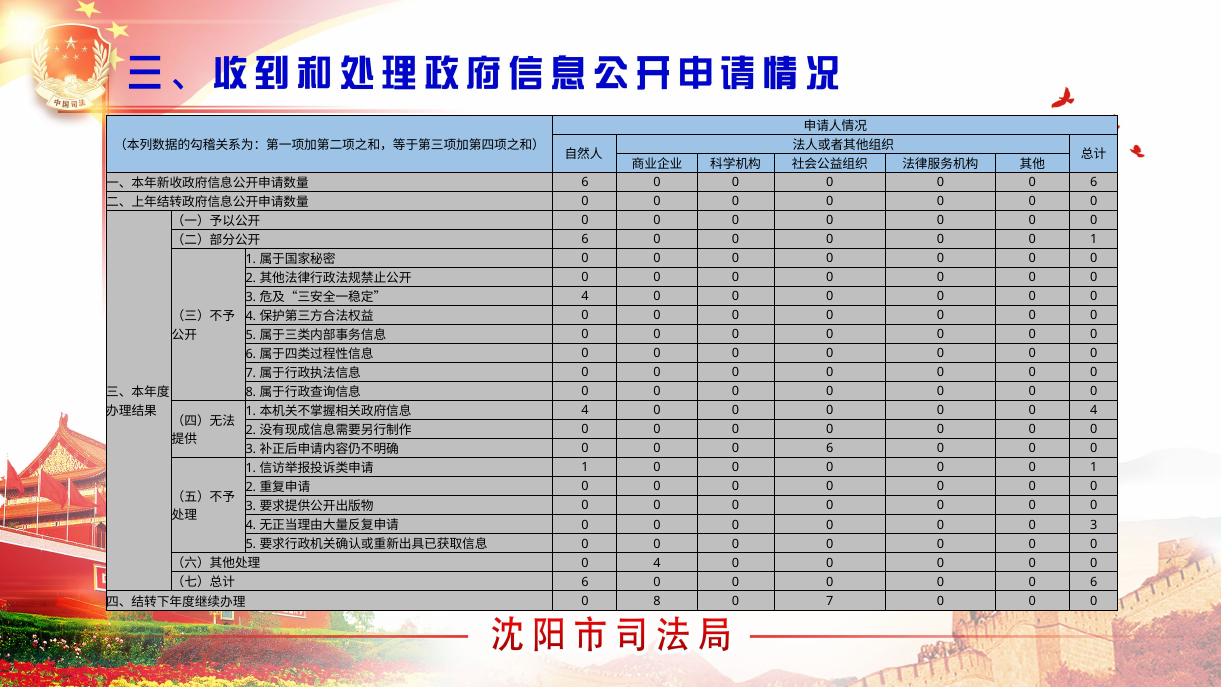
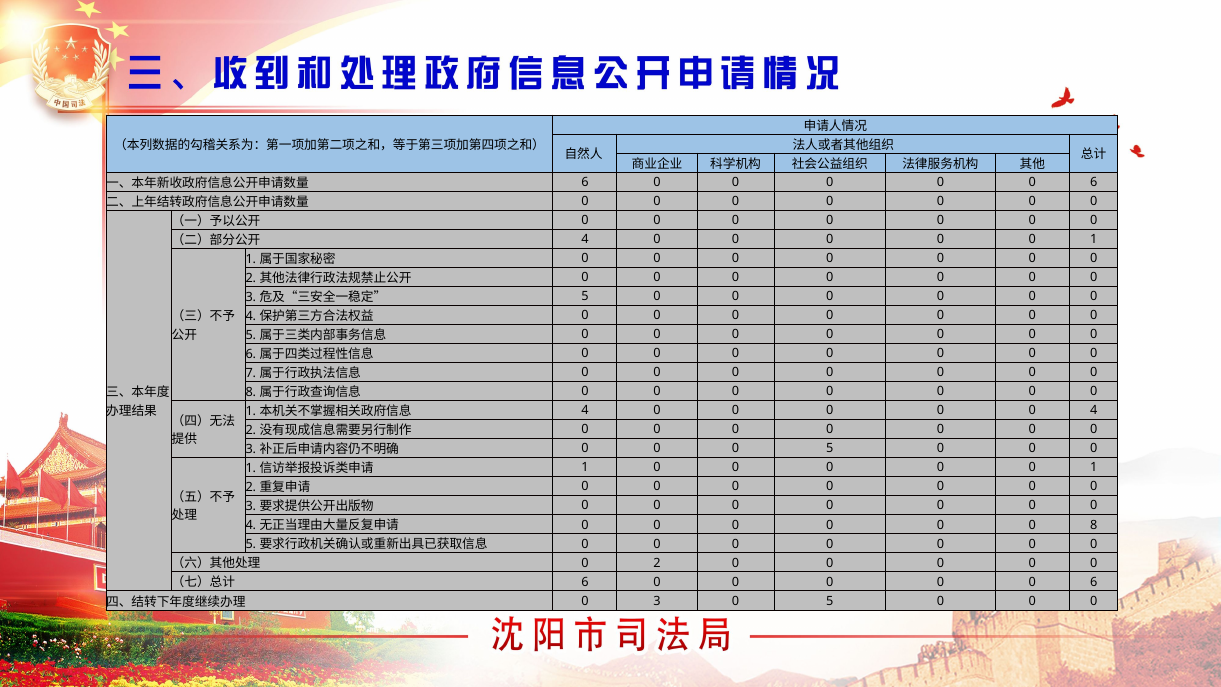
6: 6 -> 4 (585, 240)
4: 4 -> 5 (585, 297)
6: 6 -> 5 (830, 449)
3: 3 -> 8 (1094, 525)
4: 4 -> 2 (657, 563)
8: 8 -> 3 (657, 601)
7: 7 -> 5 (830, 601)
